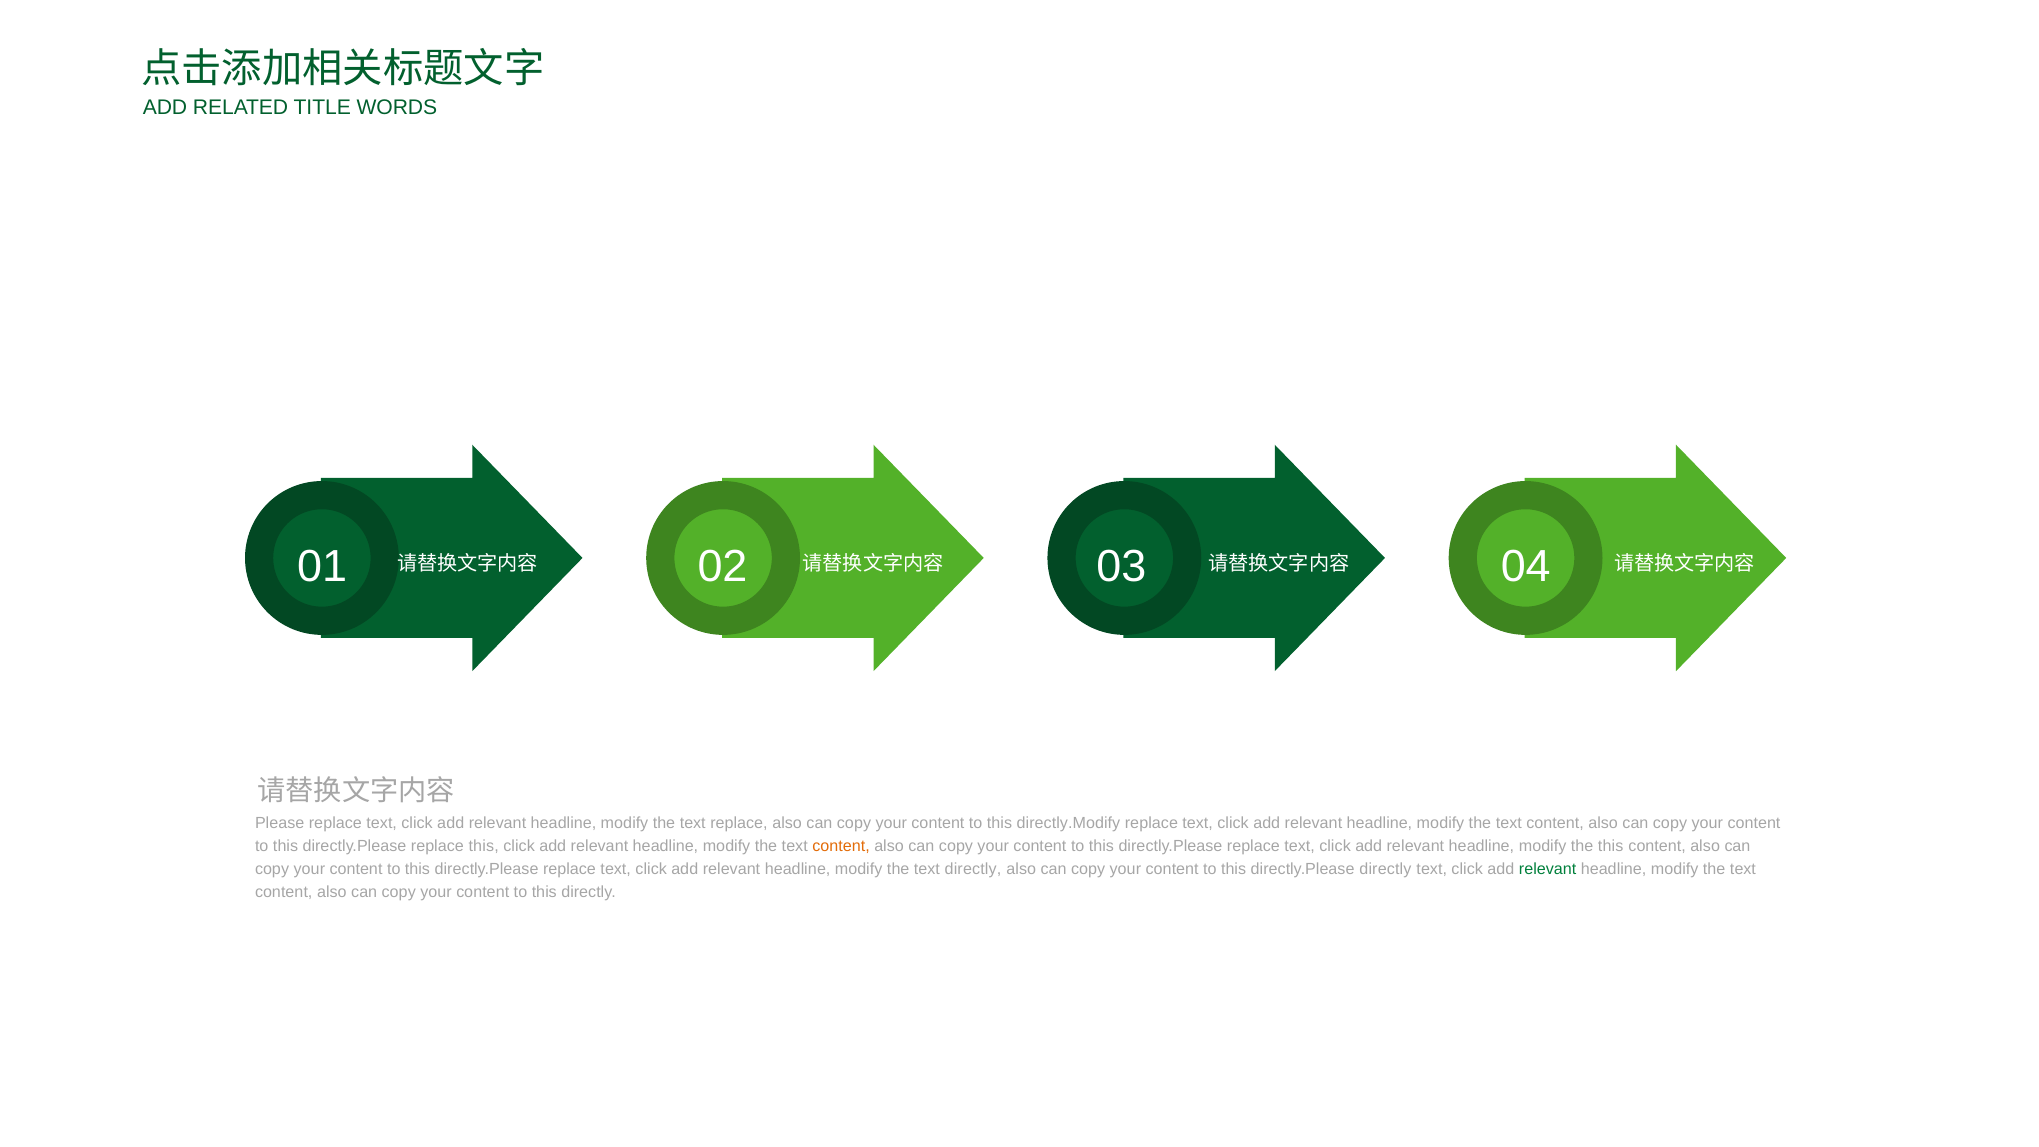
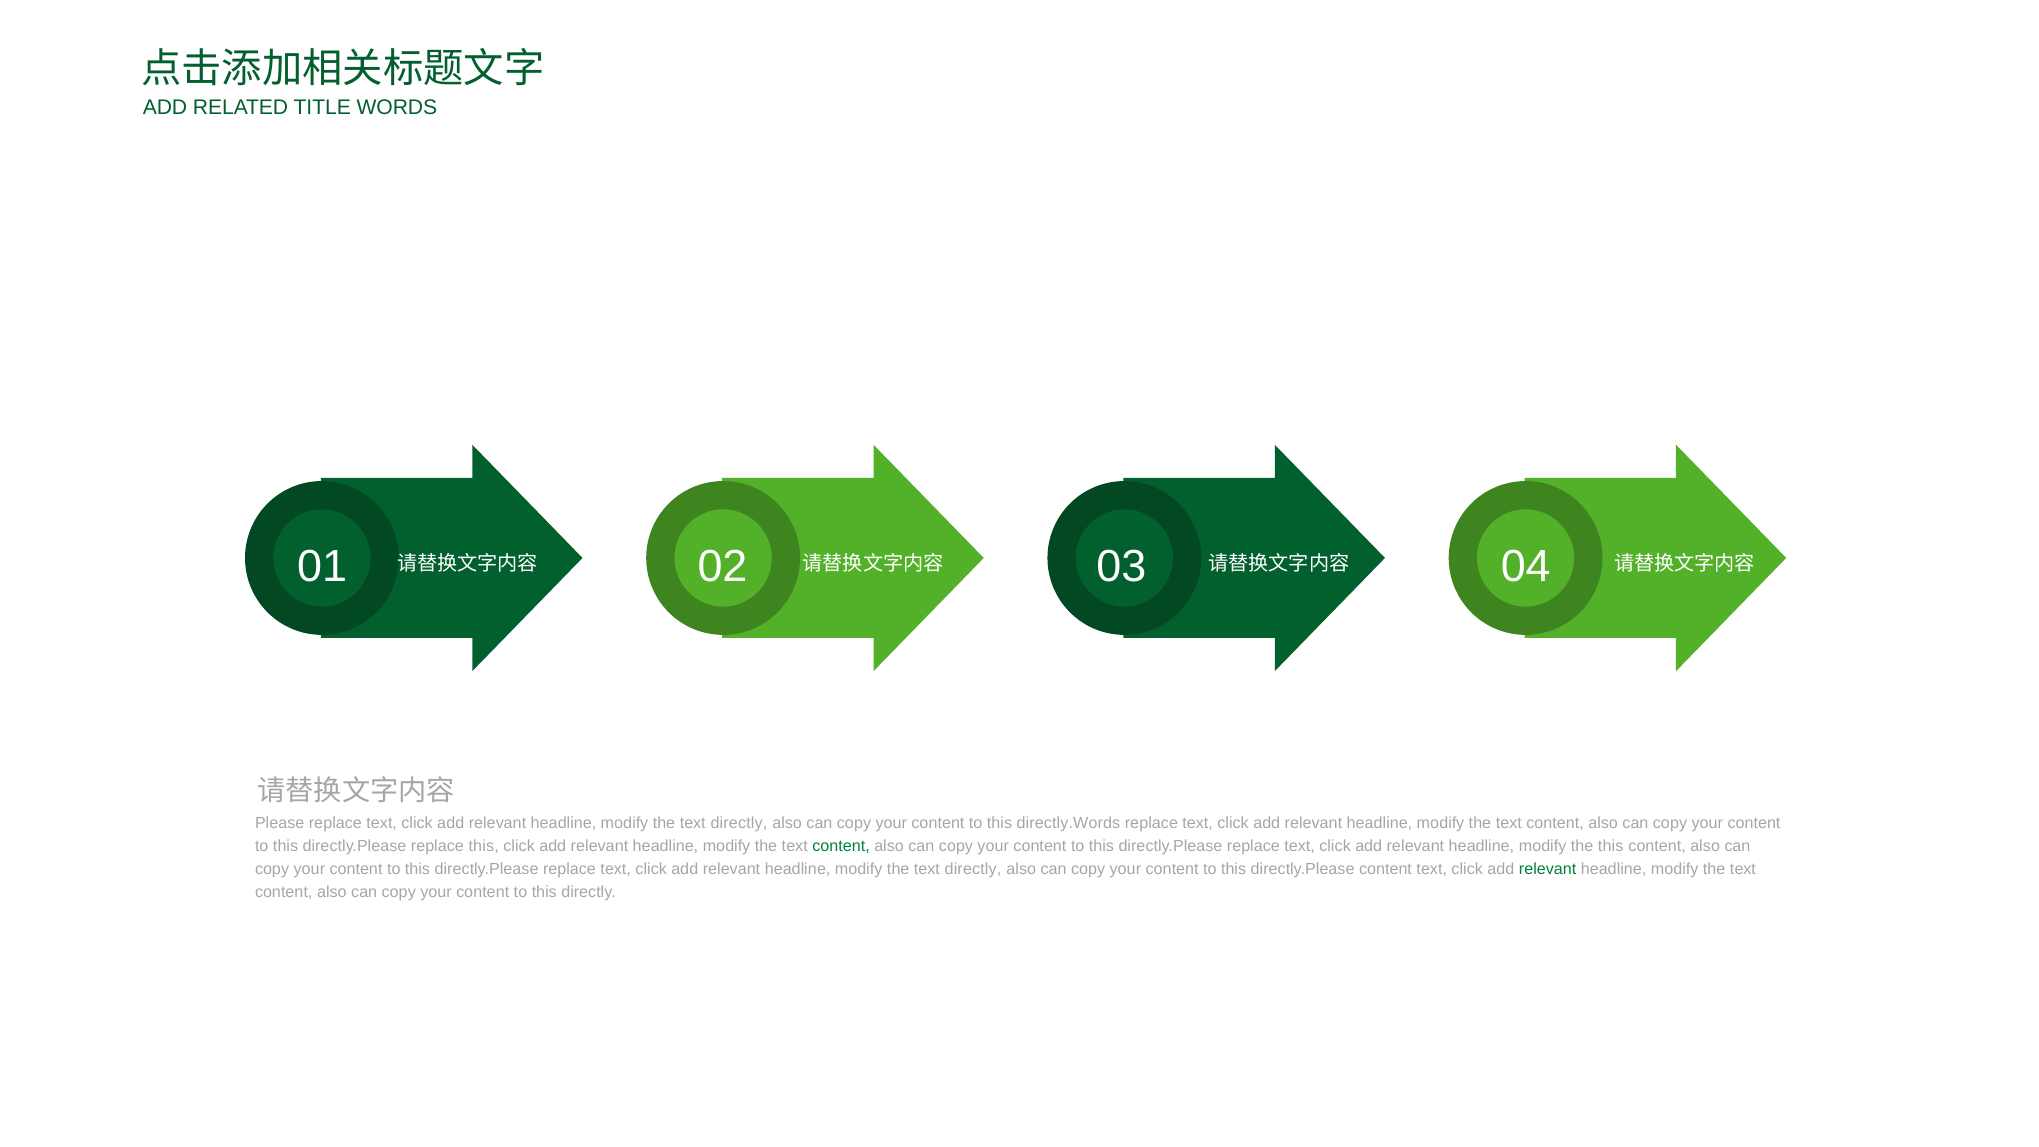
replace: replace -> directly (739, 823)
directly.Modify: directly.Modify -> directly.Words (1068, 823)
content colour: orange -> green (841, 846)
directly.Please directly: directly -> content (1386, 869)
